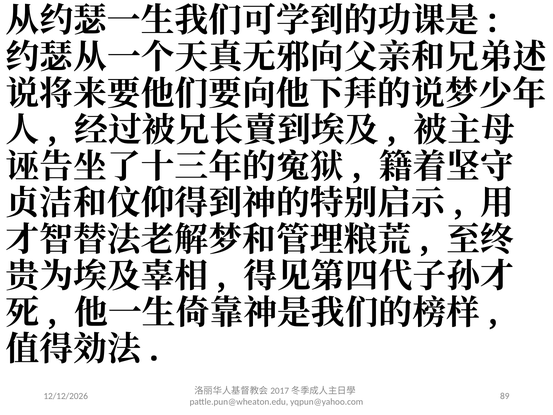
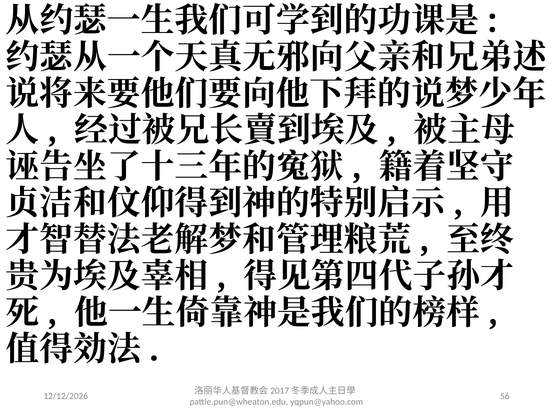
89: 89 -> 56 (505, 396)
